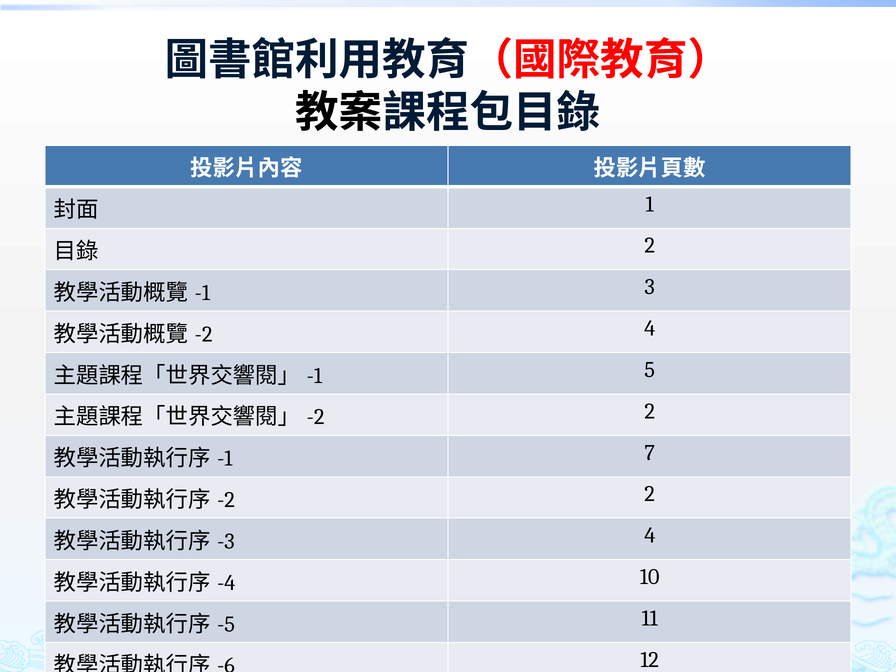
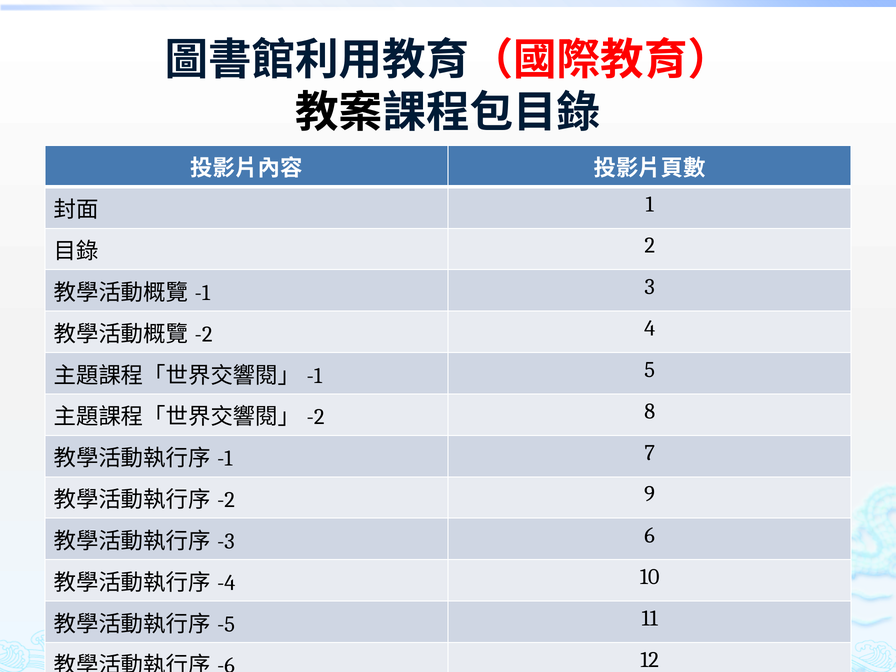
2: 2 -> 8 (650, 411)
2: 2 -> 9 (650, 494)
4: 4 -> 6 (650, 535)
